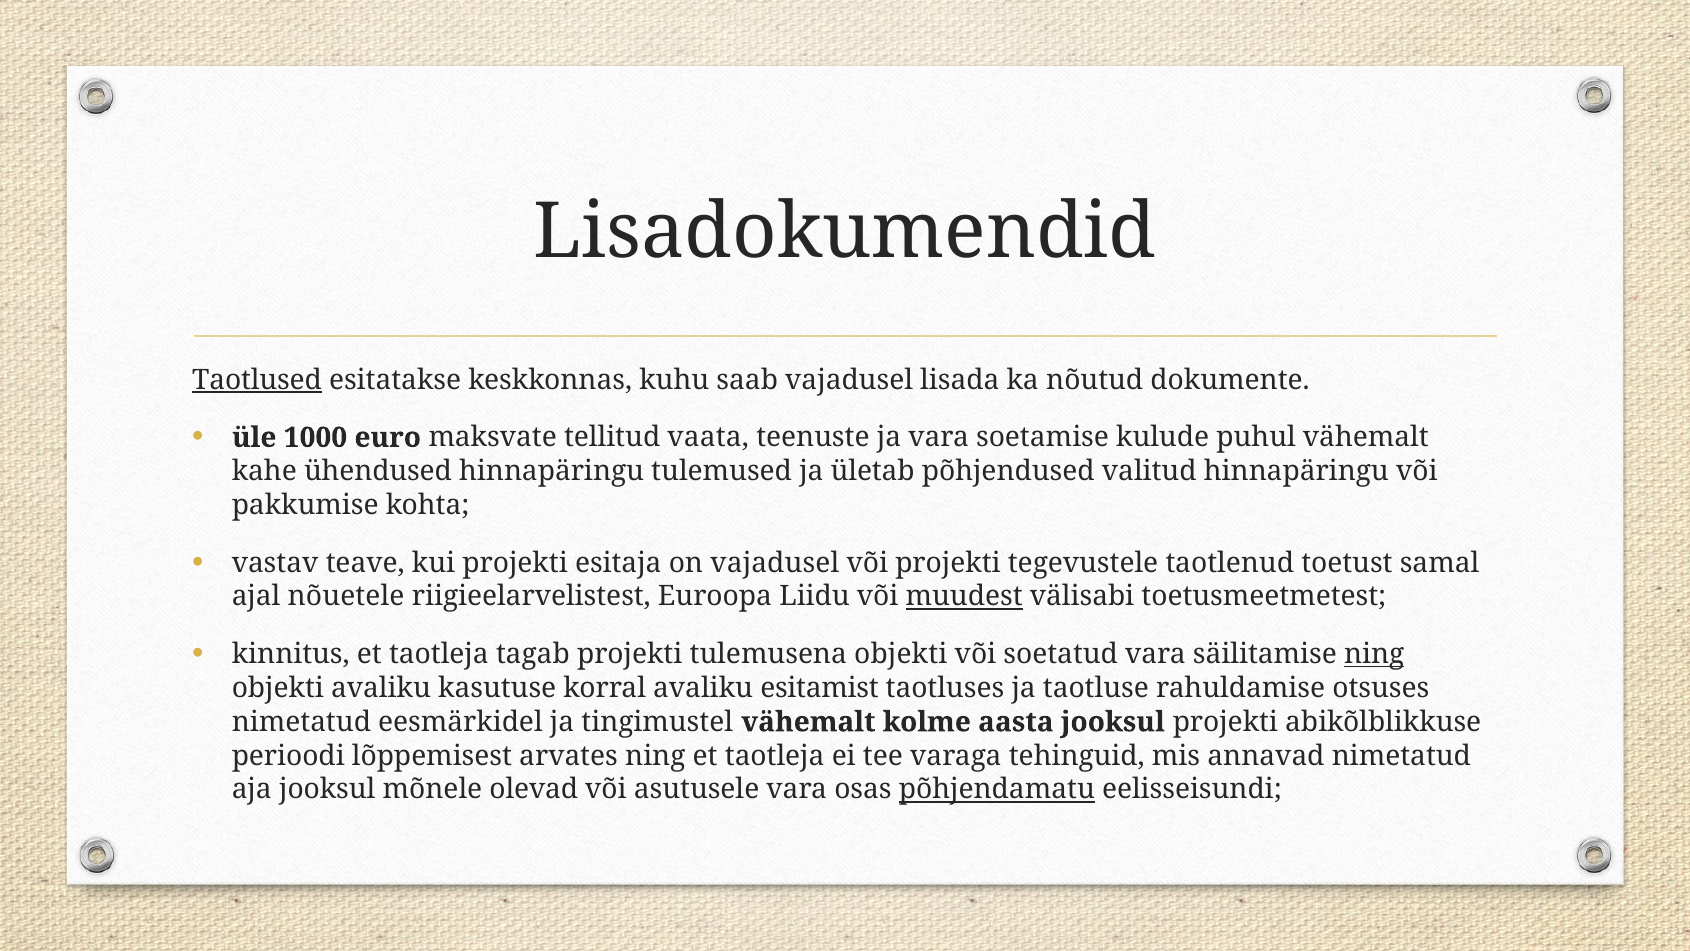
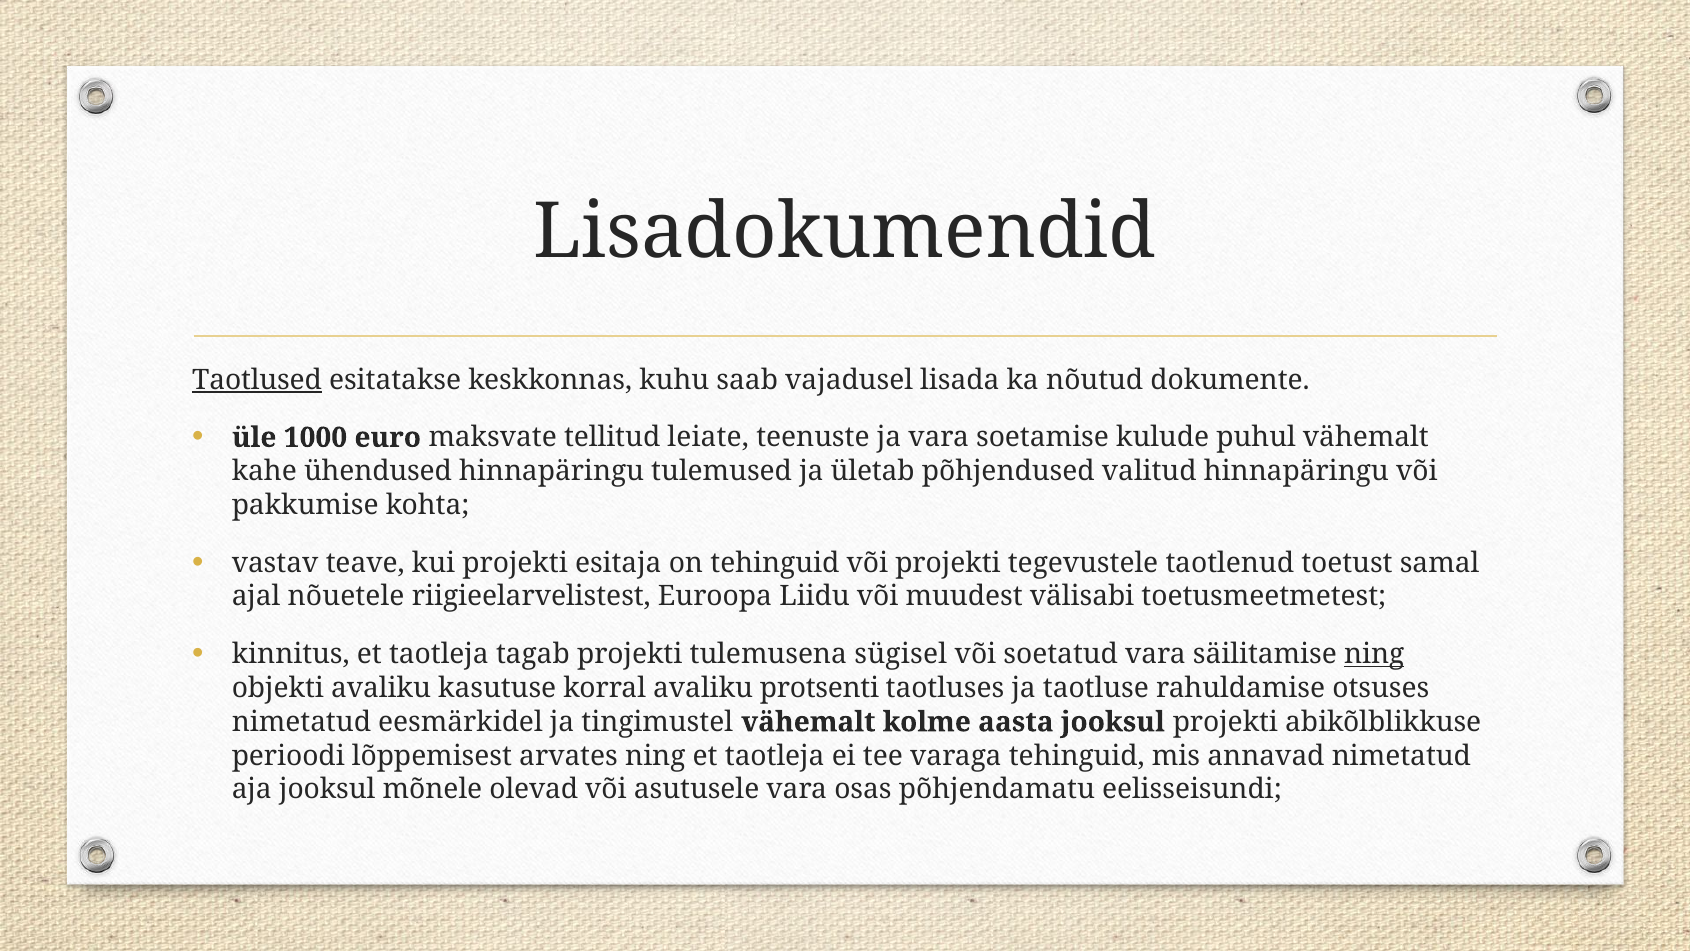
vaata: vaata -> leiate (708, 437)
on vajadusel: vajadusel -> tehinguid (775, 563)
muudest underline: present -> none (964, 596)
tulemusena objekti: objekti -> sügisel (901, 654)
esitamist: esitamist -> protsenti (819, 688)
põhjendamatu underline: present -> none (997, 789)
